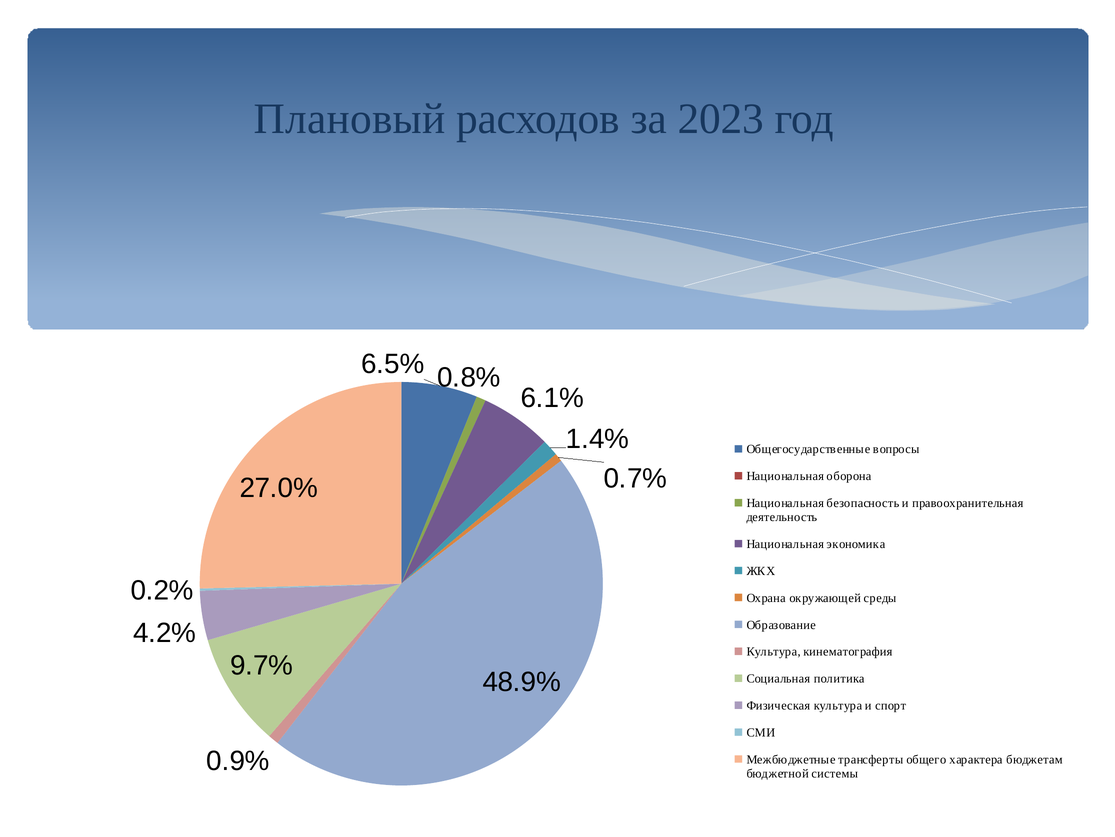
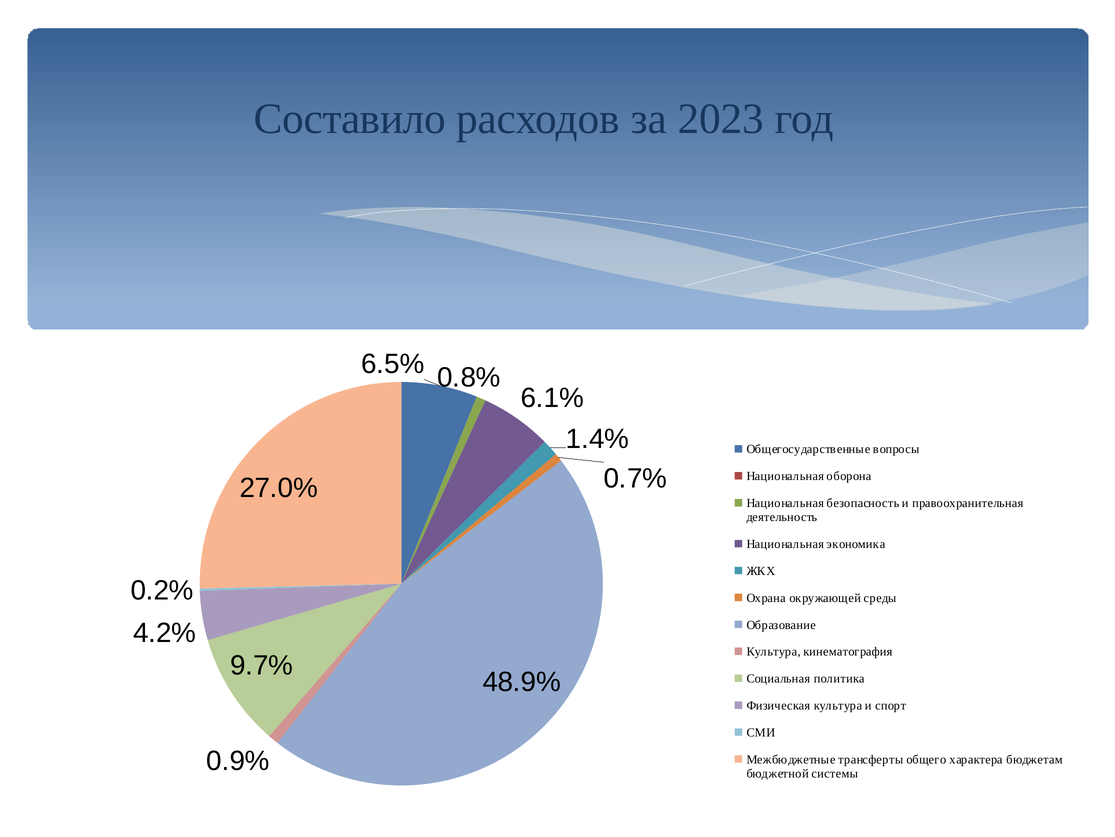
Плановый: Плановый -> Составило (350, 119)
